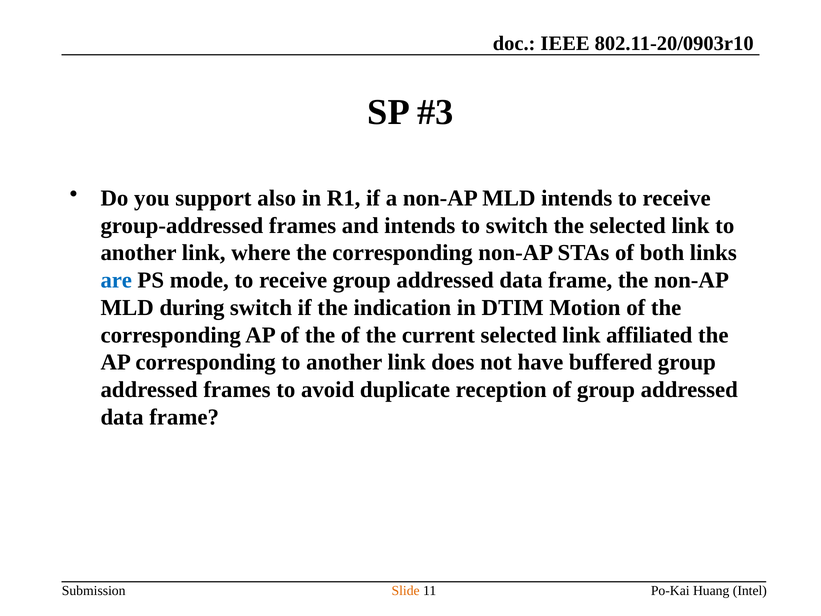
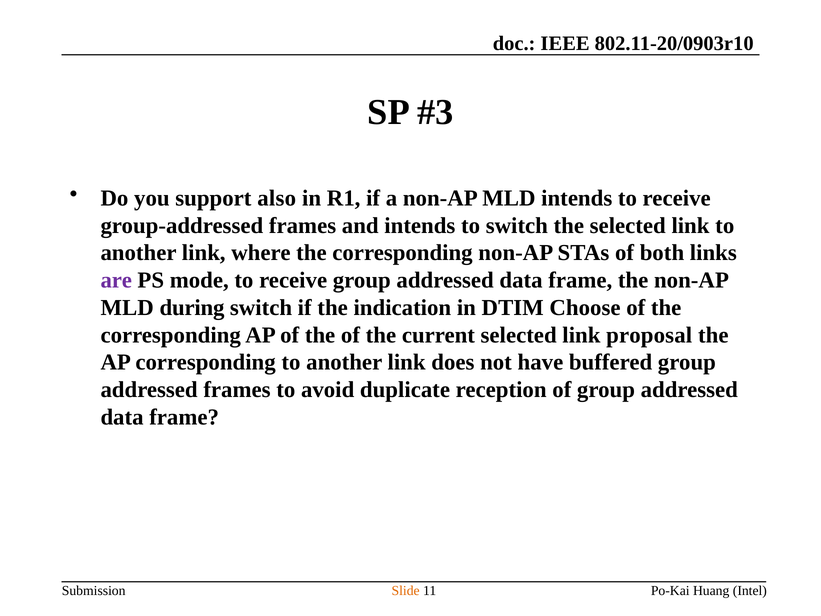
are colour: blue -> purple (116, 280)
Motion: Motion -> Choose (585, 308)
affiliated: affiliated -> proposal (649, 335)
